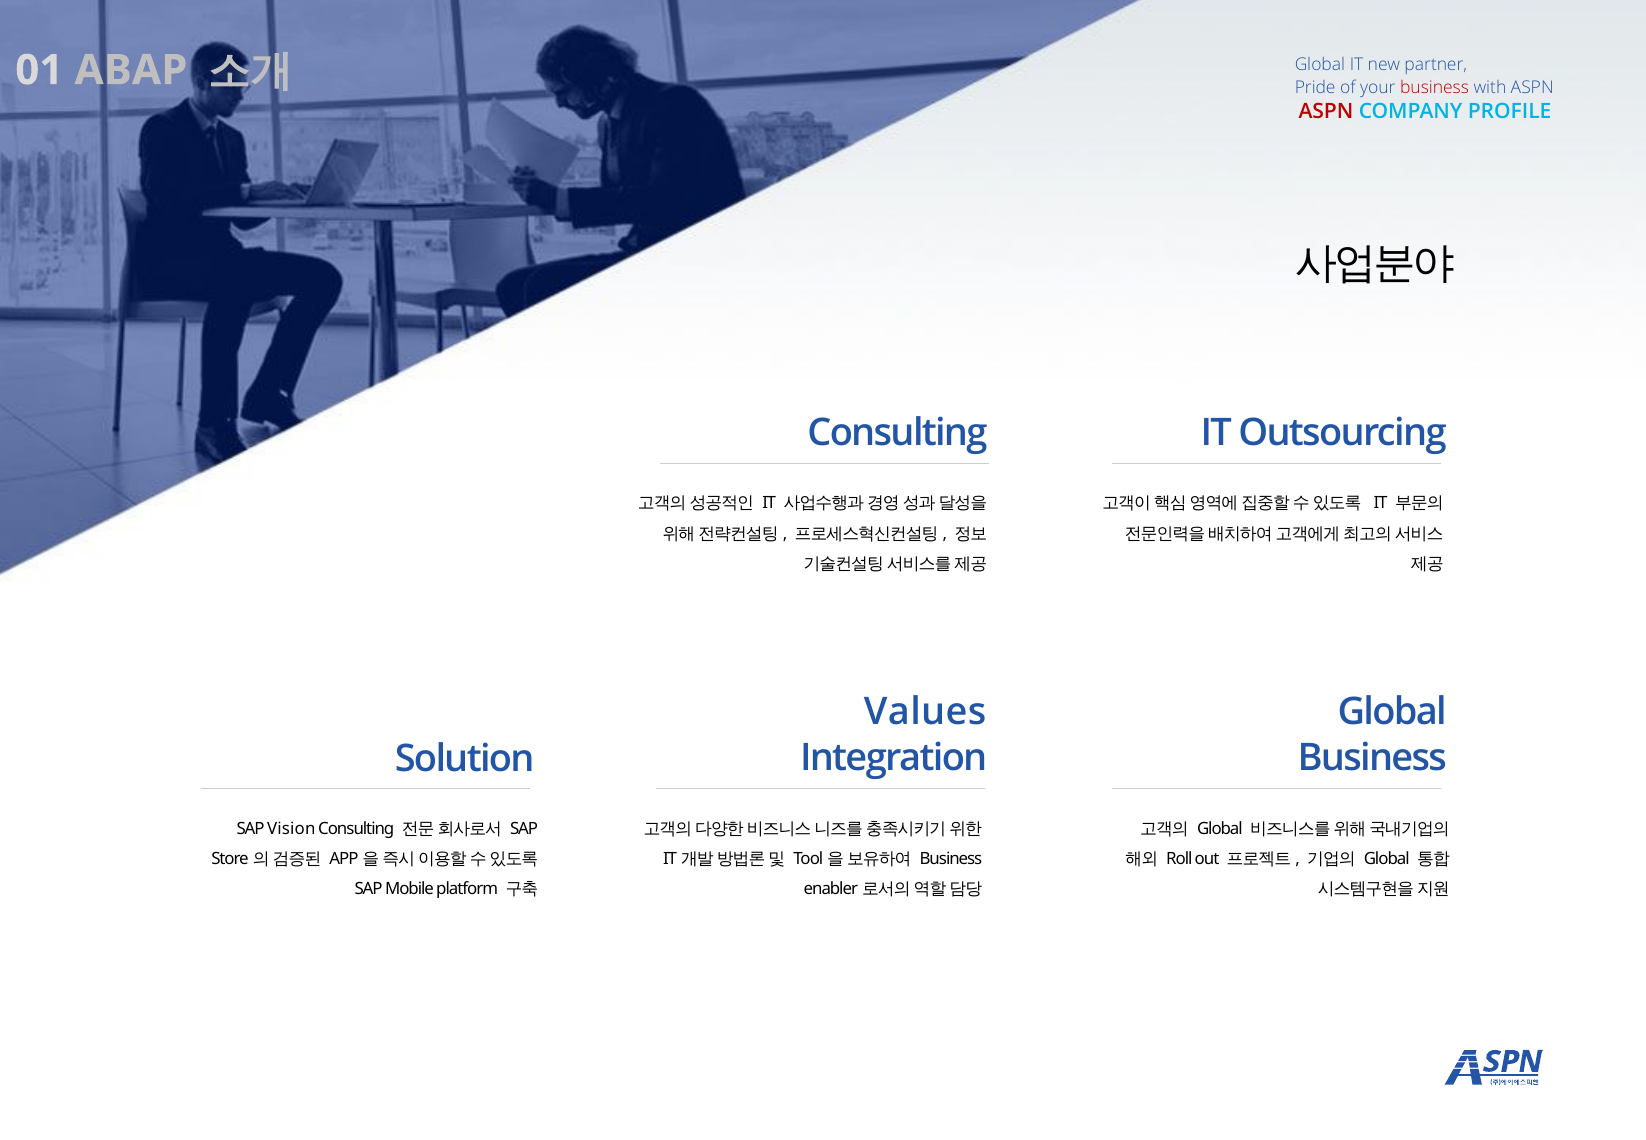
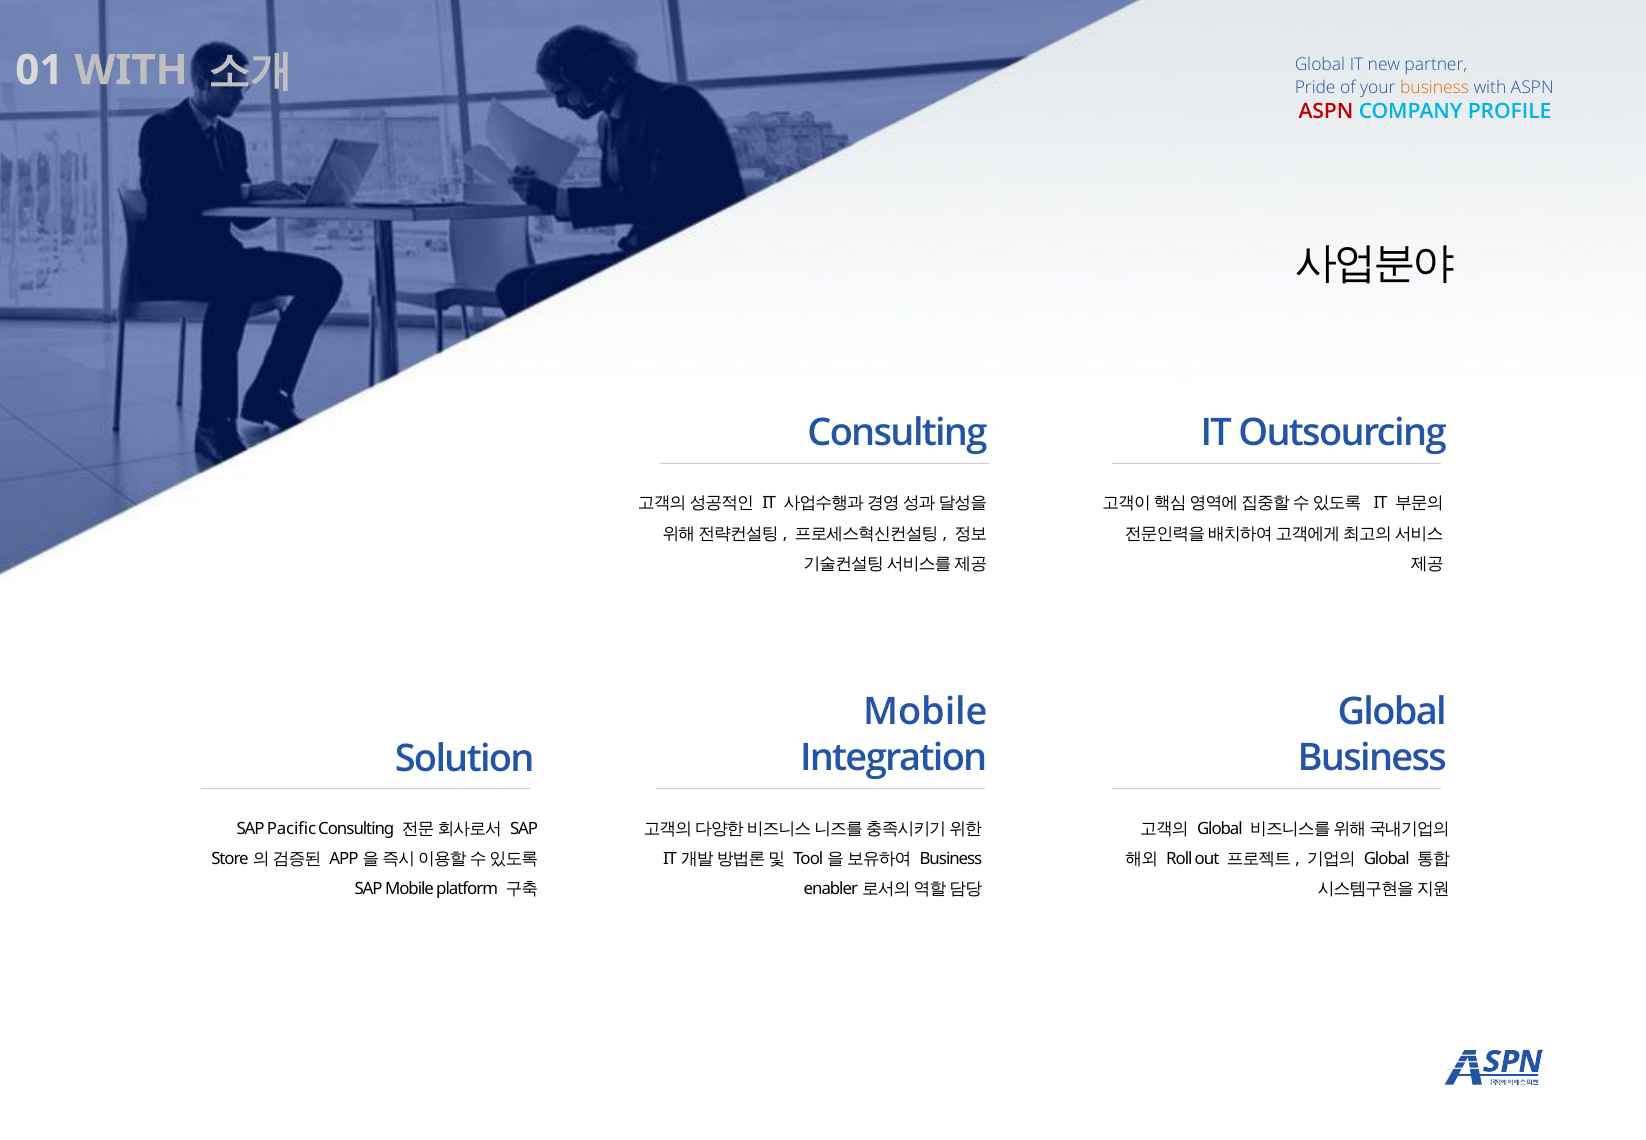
01 ABAP: ABAP -> WITH (131, 70)
business colour: red -> orange (1435, 88)
Values: Values -> Mobile (925, 712)
Vision: Vision -> Pacific (291, 828)
